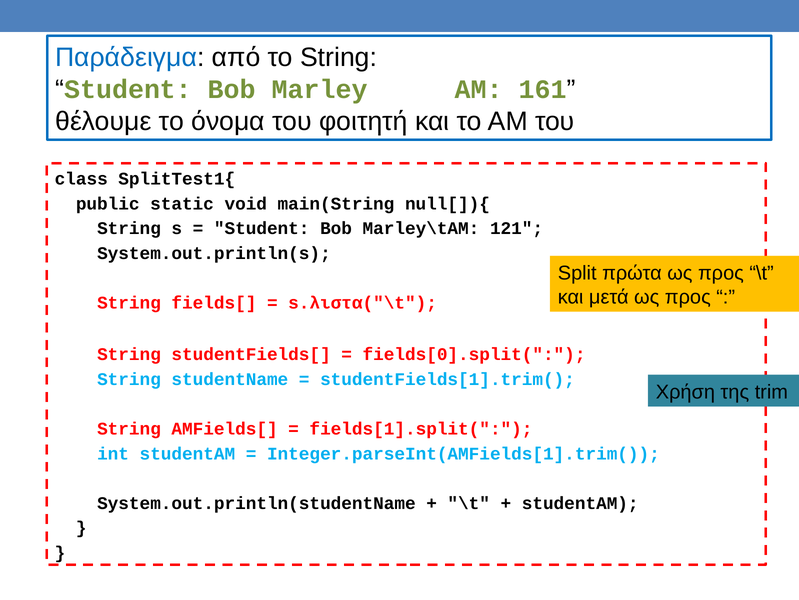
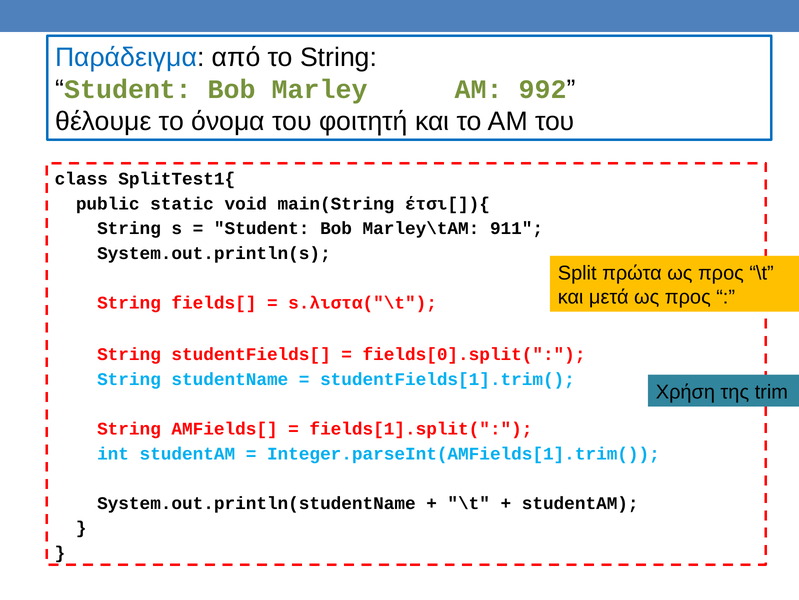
161: 161 -> 992 (543, 89)
null[]){: null[]){ -> έτσι[]){ (447, 203)
121: 121 -> 911 (517, 228)
